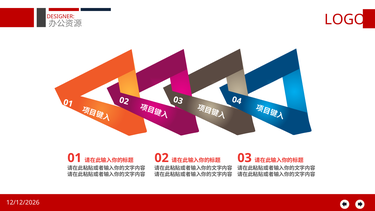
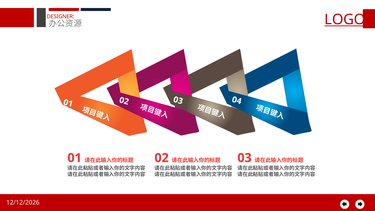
LOGO underline: none -> present (345, 20)
